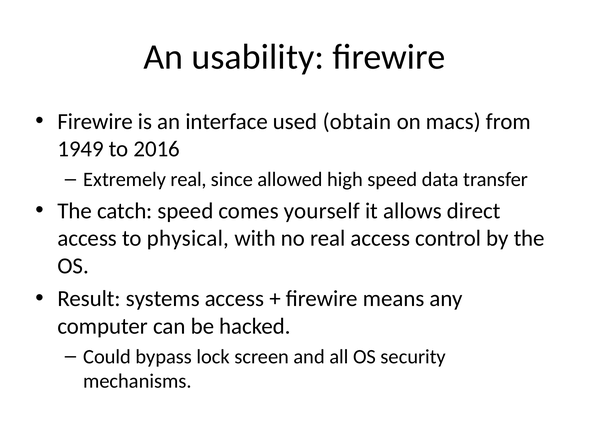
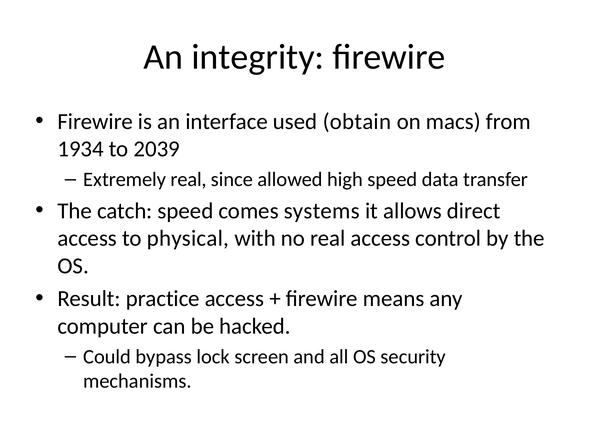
usability: usability -> integrity (258, 57)
1949: 1949 -> 1934 (81, 149)
2016: 2016 -> 2039 (157, 149)
yourself: yourself -> systems (322, 211)
systems: systems -> practice (163, 298)
